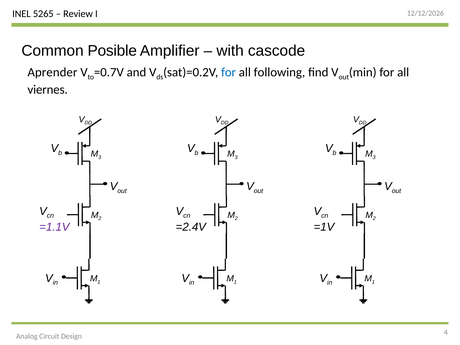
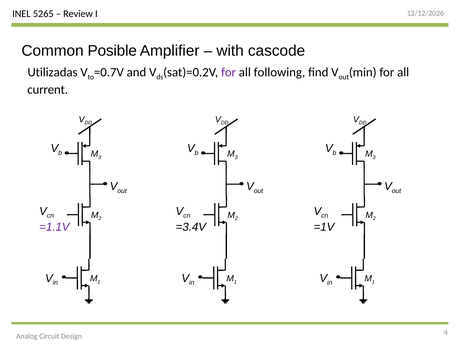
Aprender: Aprender -> Utilizadas (53, 72)
for colour: blue -> purple (229, 72)
viernes: viernes -> current (48, 90)
=2.4V: =2.4V -> =3.4V (191, 227)
